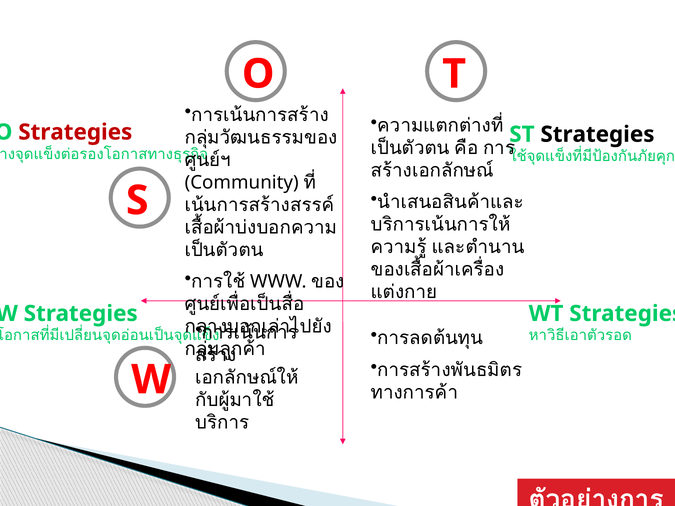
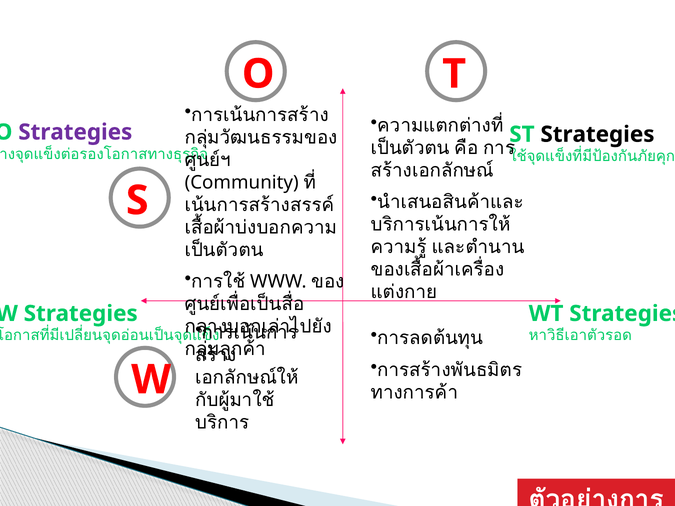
Strategies colour: red -> purple (75, 132)
